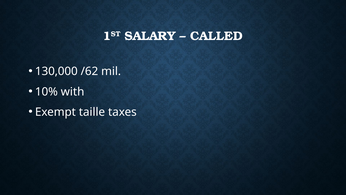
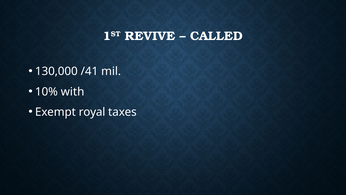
SALARY: SALARY -> REVIVE (150, 36)
/62: /62 -> /41 (89, 71)
taille: taille -> royal (92, 112)
